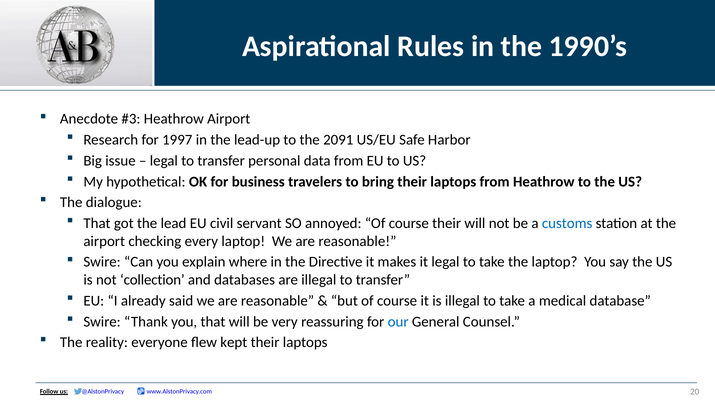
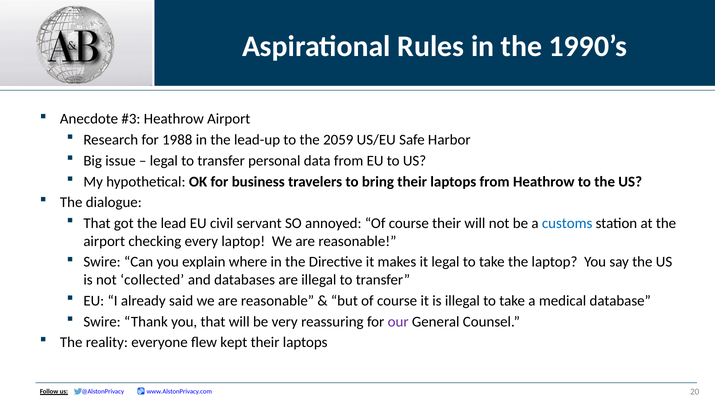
1997: 1997 -> 1988 (177, 140)
2091: 2091 -> 2059 (338, 140)
collection: collection -> collected (152, 280)
our colour: blue -> purple (398, 322)
